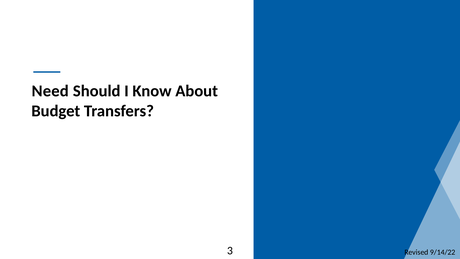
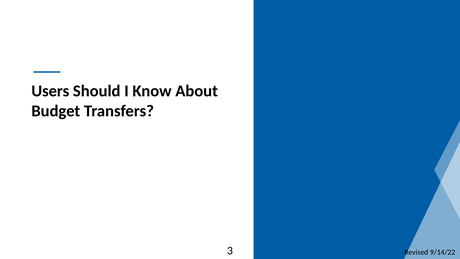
Need: Need -> Users (50, 91)
